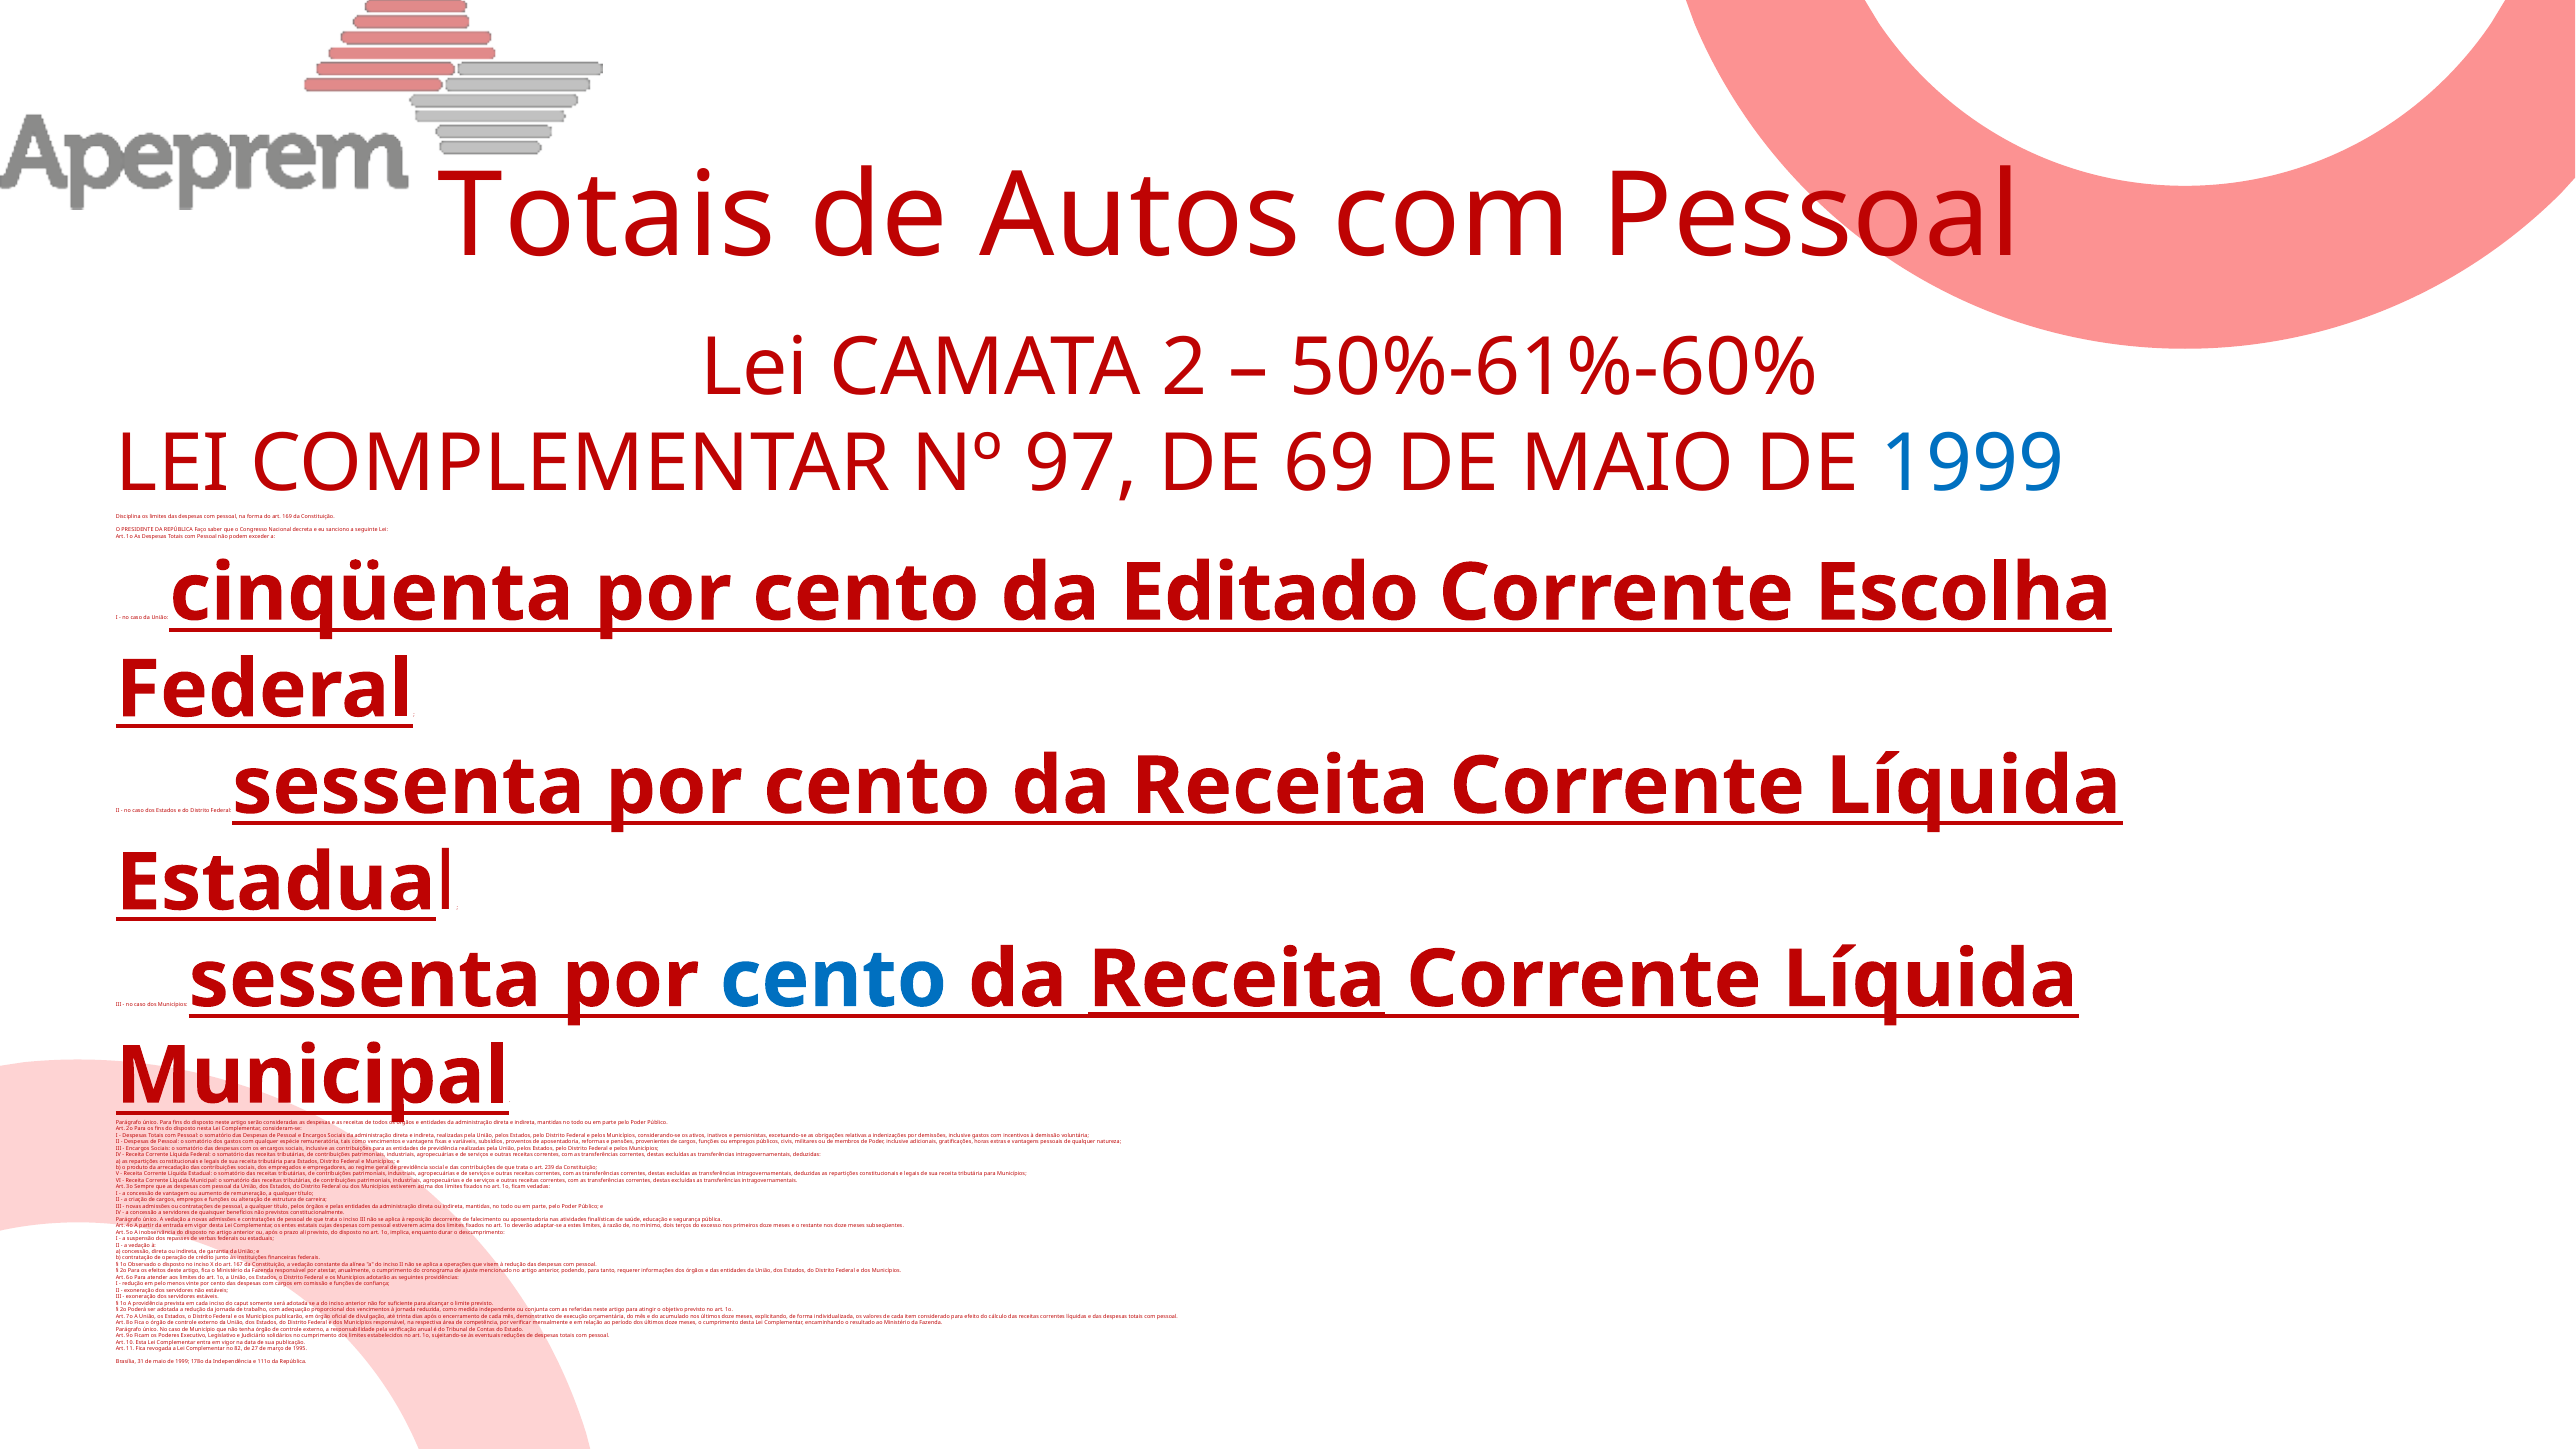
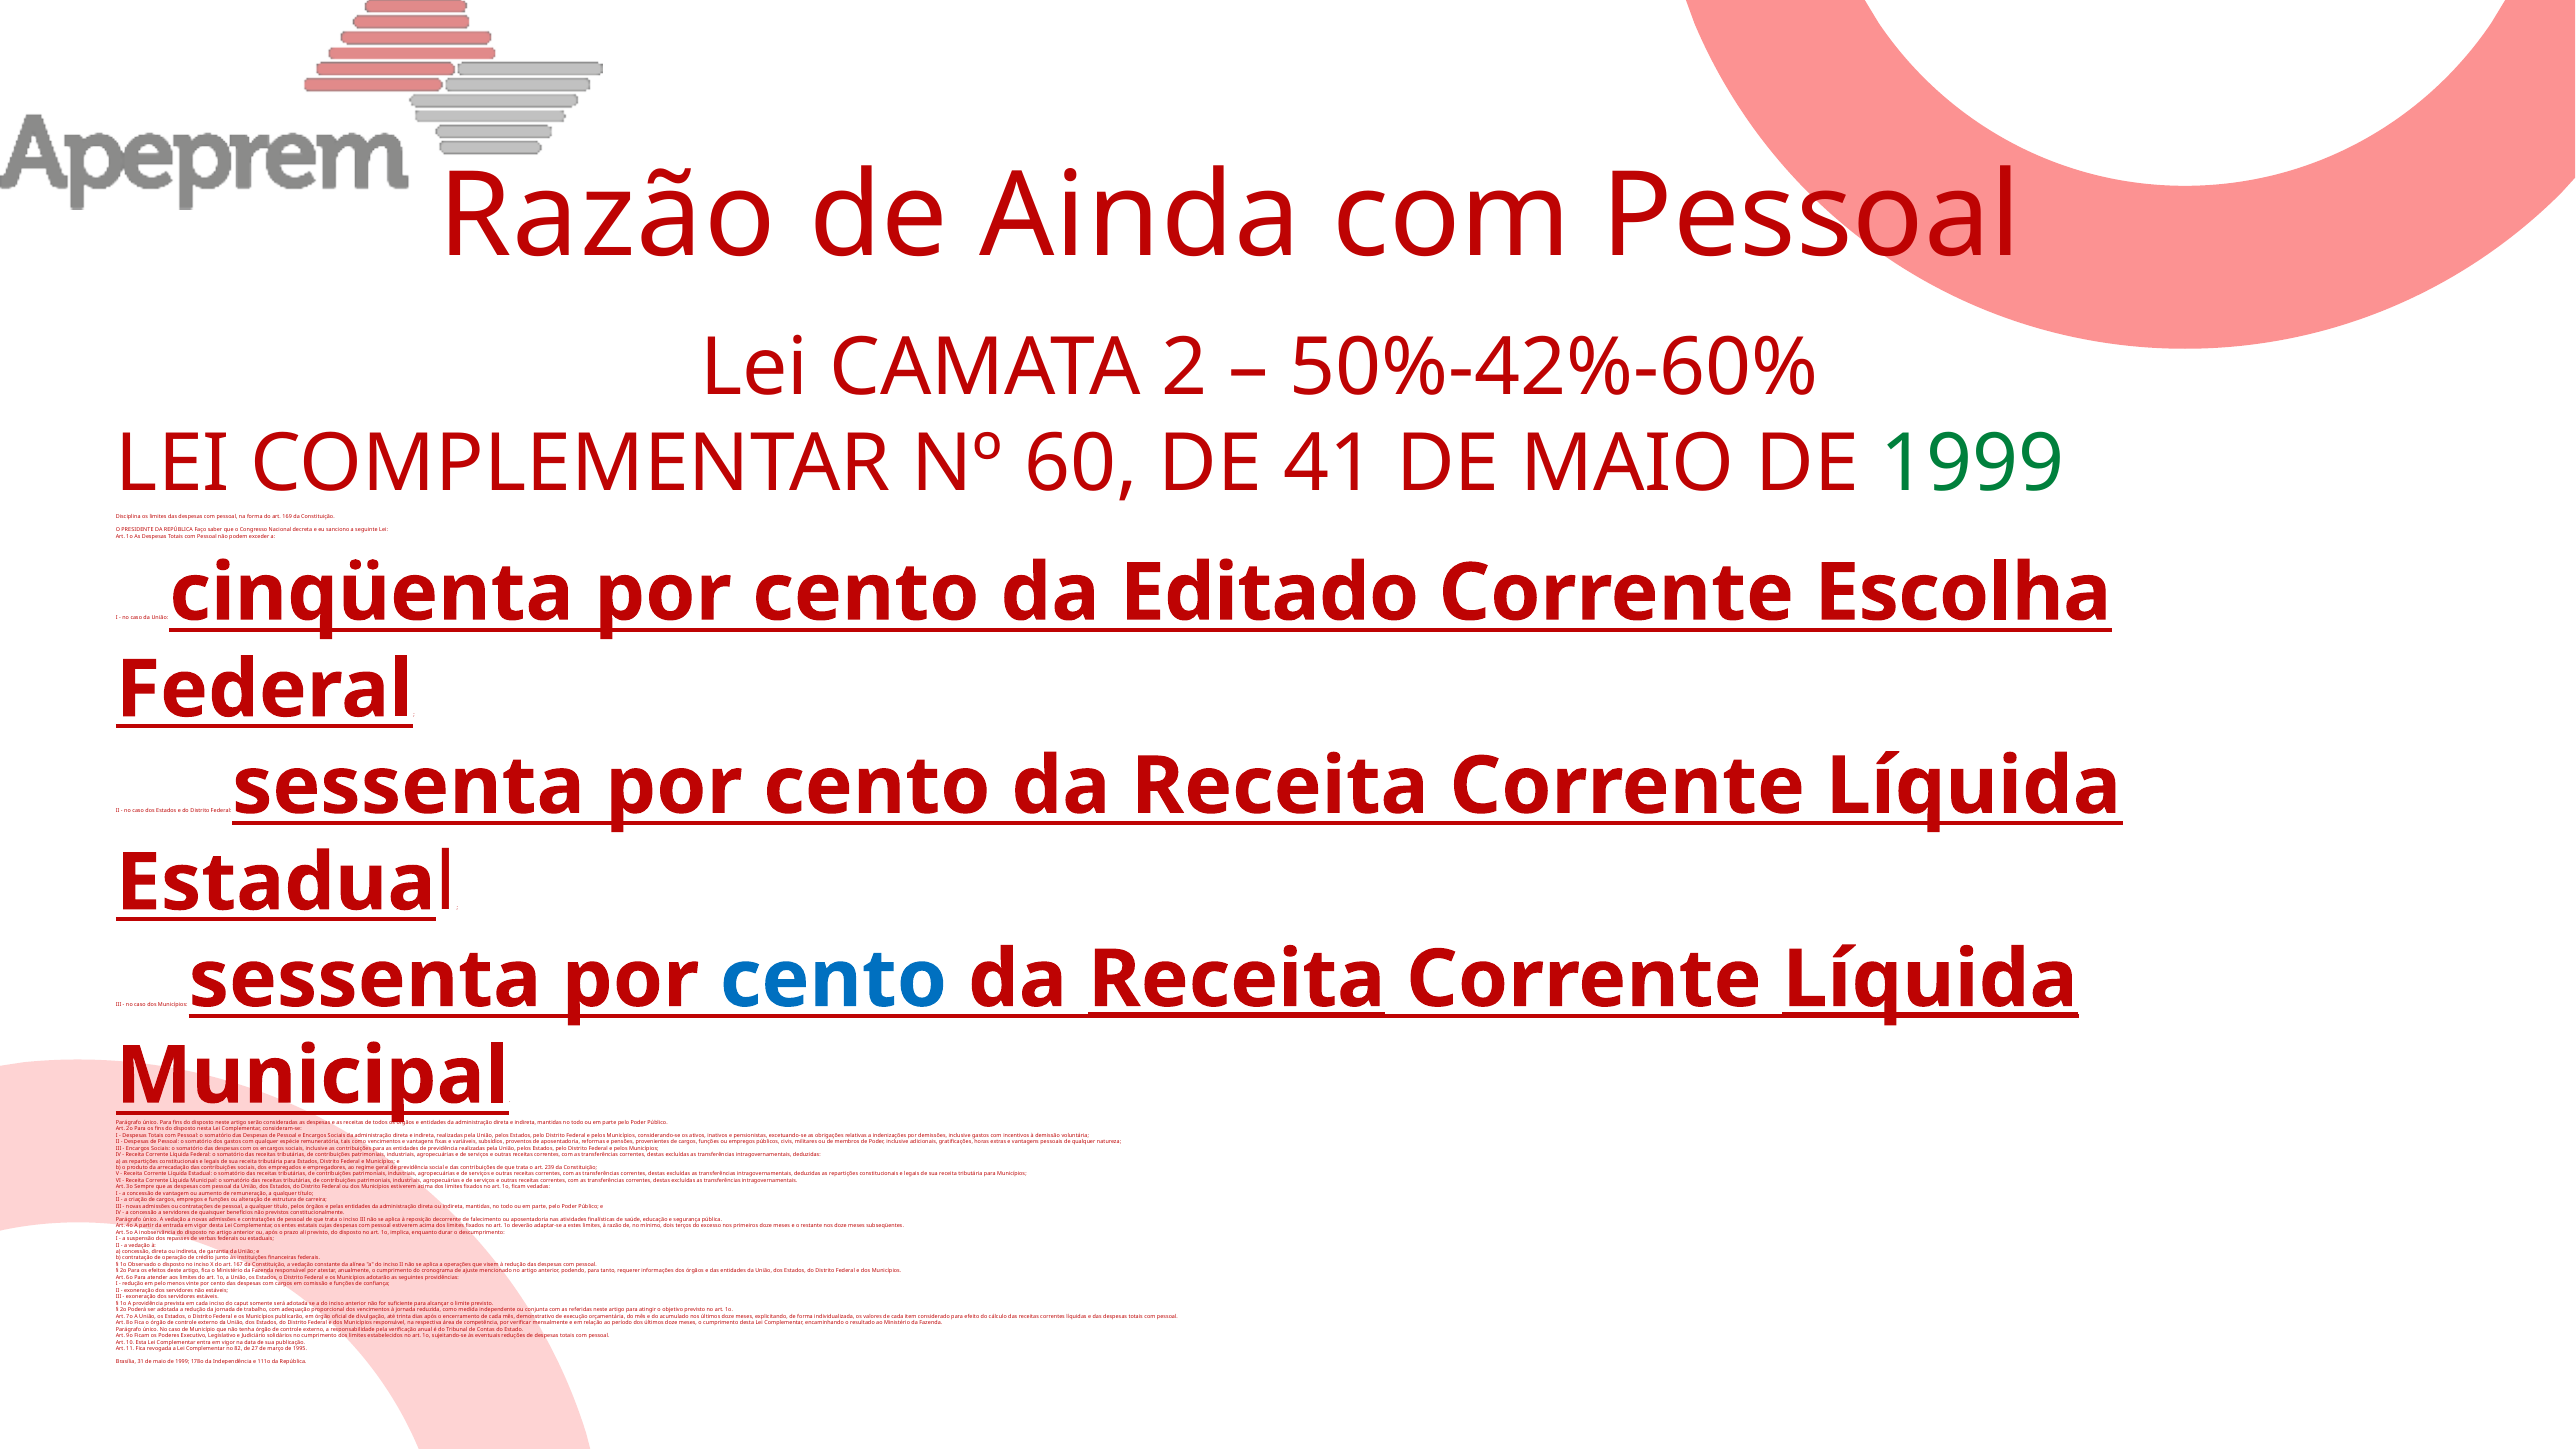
Totais: Totais -> Razão (607, 216)
Autos: Autos -> Ainda (1140, 216)
50%-61%-60%: 50%-61%-60% -> 50%-42%-60% (1554, 368)
97: 97 -> 60 (1081, 464)
69: 69 -> 41 (1329, 464)
1999 colour: blue -> green (1972, 464)
Líquida underline: none -> present (1930, 980)
